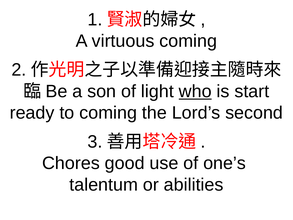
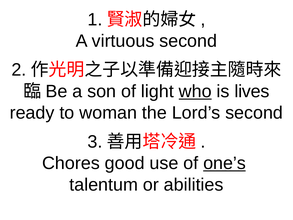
virtuous coming: coming -> second (188, 41)
start: start -> lives (252, 91)
to coming: coming -> woman (108, 113)
one’s underline: none -> present (224, 163)
